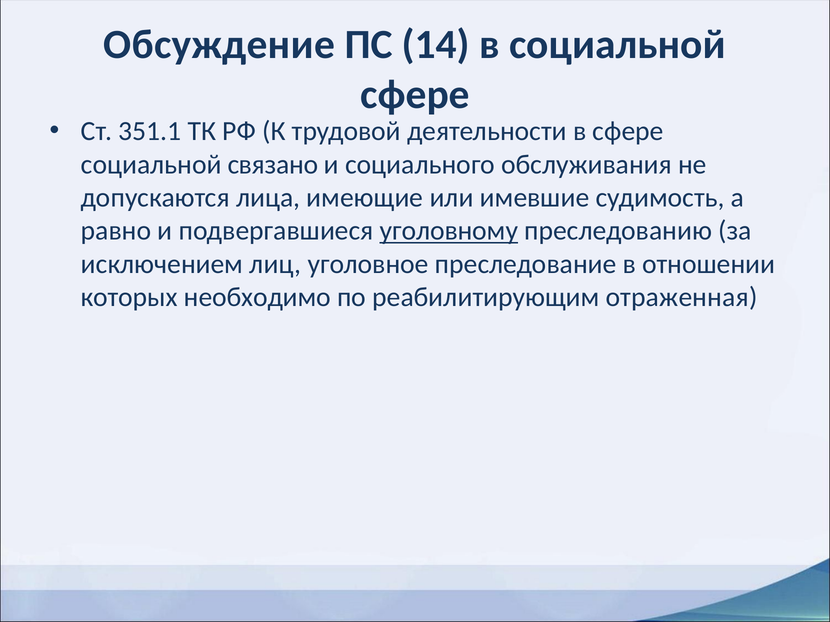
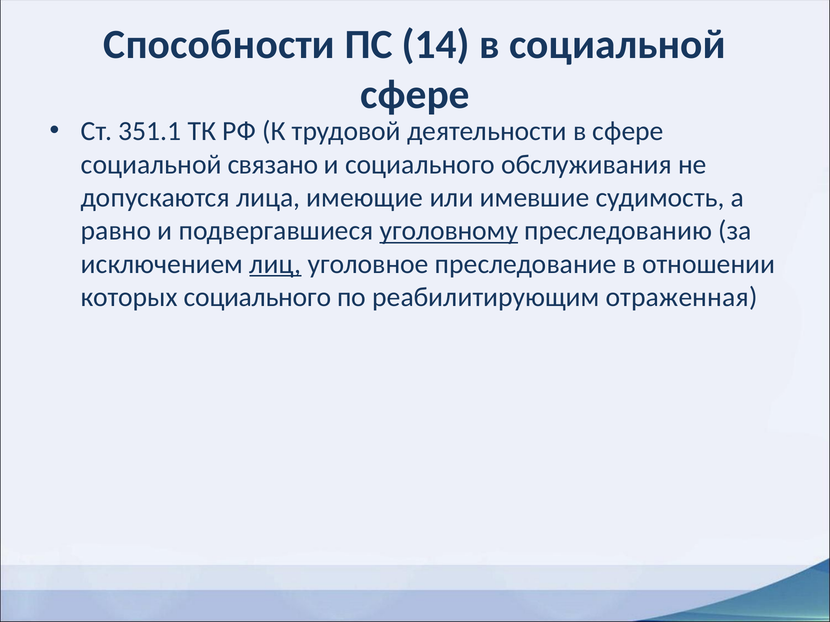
Обсуждение: Обсуждение -> Способности (219, 45)
лиц underline: none -> present (275, 264)
которых необходимо: необходимо -> социального (257, 297)
